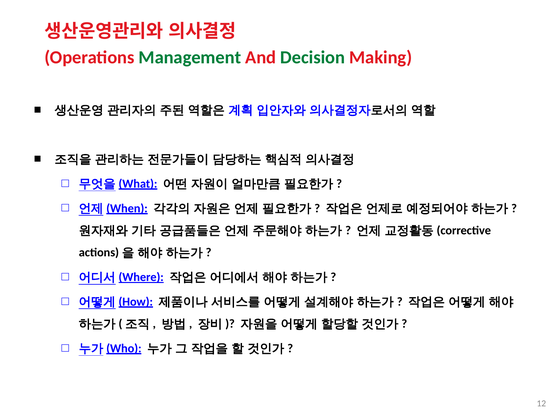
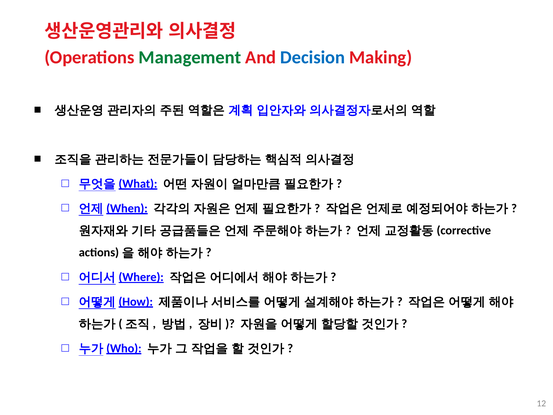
Decision colour: green -> blue (313, 57)
